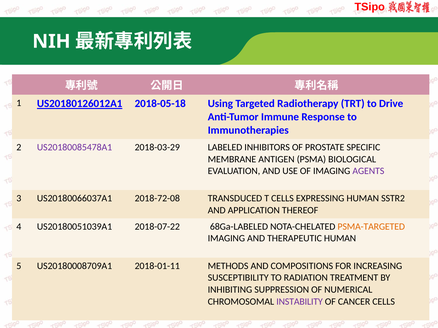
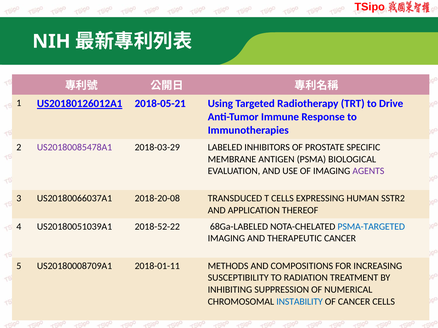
2018-05-18: 2018-05-18 -> 2018-05-21 (160, 104)
2018-72-08: 2018-72-08 -> 2018-20-08 (157, 199)
2018-07-22: 2018-07-22 -> 2018-52-22 (157, 227)
PSMA-TARGETED colour: orange -> blue (371, 227)
THERAPEUTIC HUMAN: HUMAN -> CANCER (340, 239)
INSTABILITY colour: purple -> blue (300, 302)
